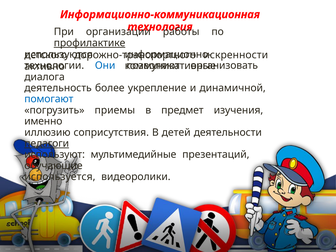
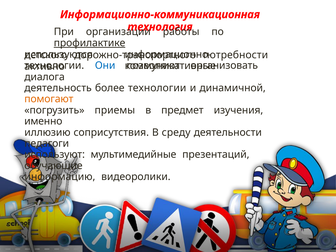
искренности: искренности -> потребности (236, 55)
более укрепление: укрепление -> технологии (157, 88)
помогают colour: blue -> orange (49, 99)
детей: детей -> среду (176, 132)
педагоги underline: present -> none (47, 143)
используется: используется -> информацию (60, 177)
